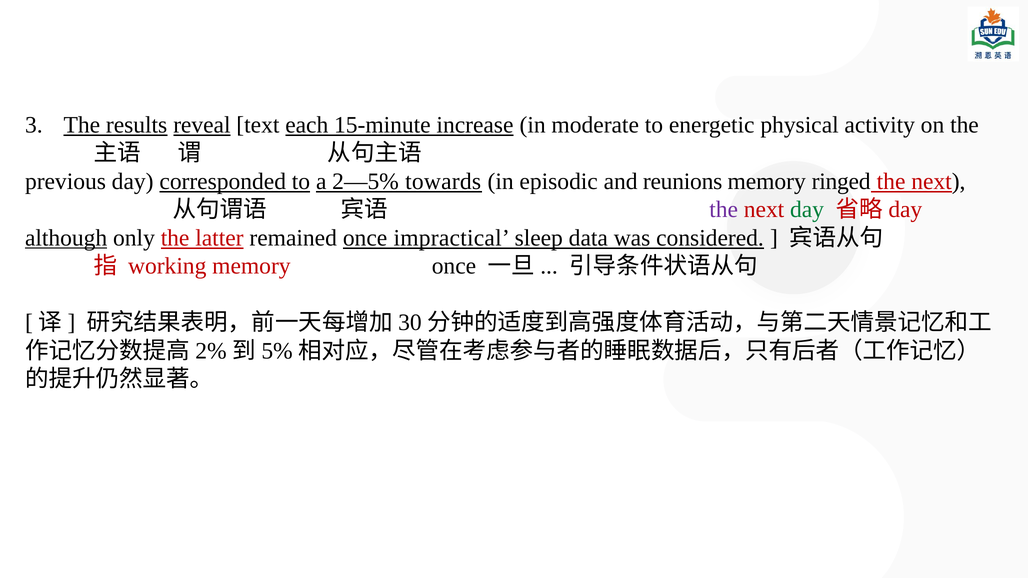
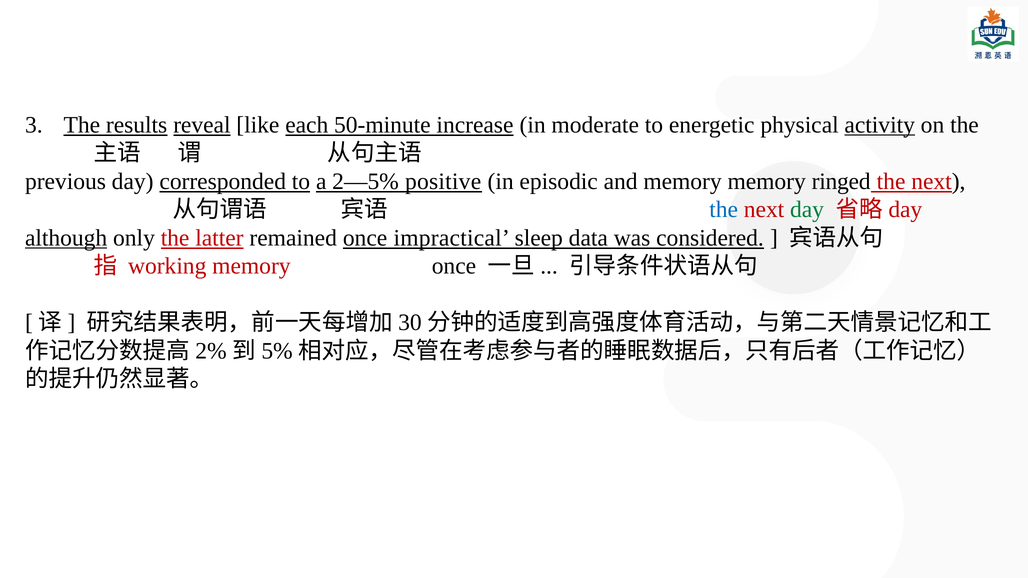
text: text -> like (258, 125)
15-minute: 15-minute -> 50-minute (382, 125)
activity underline: none -> present (880, 125)
towards: towards -> positive (443, 181)
and reunions: reunions -> memory (683, 181)
the colour: purple -> blue (724, 210)
